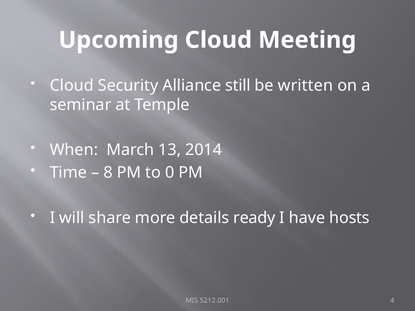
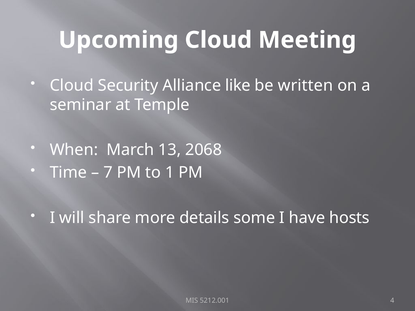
still: still -> like (238, 85)
2014: 2014 -> 2068 (204, 150)
8: 8 -> 7 (108, 173)
0: 0 -> 1 (170, 173)
ready: ready -> some (254, 218)
